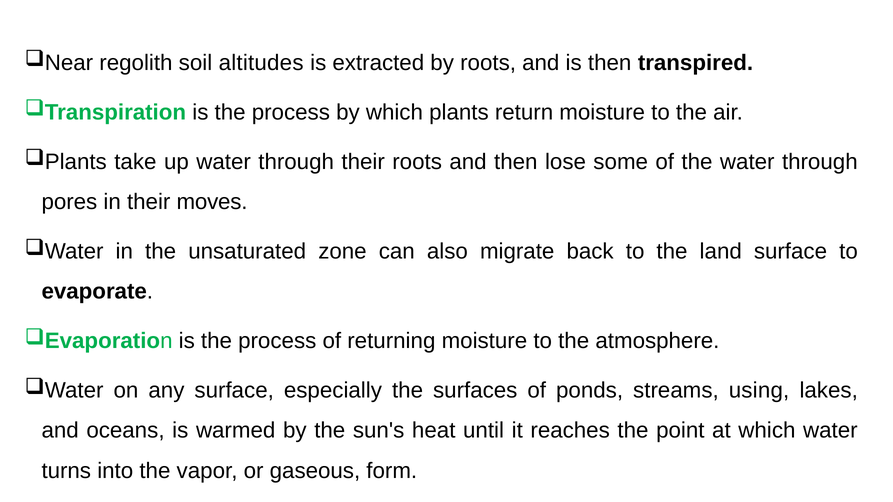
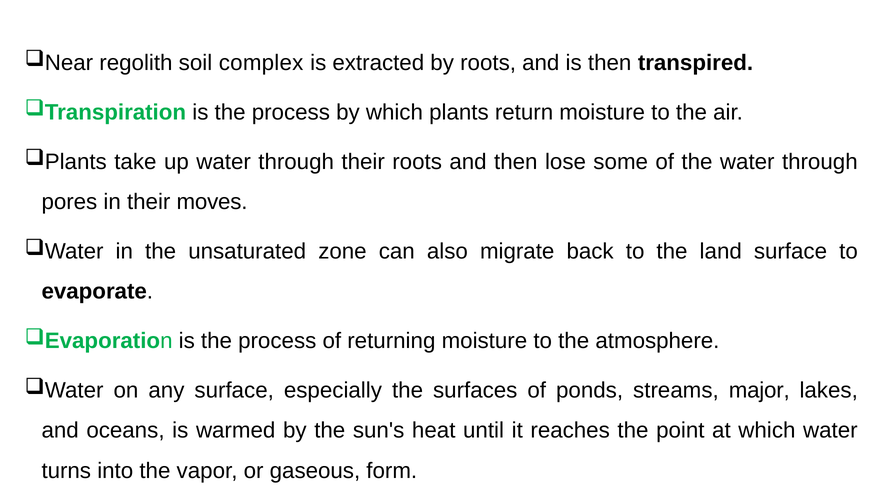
altitudes: altitudes -> complex (261, 63)
using: using -> major (759, 391)
